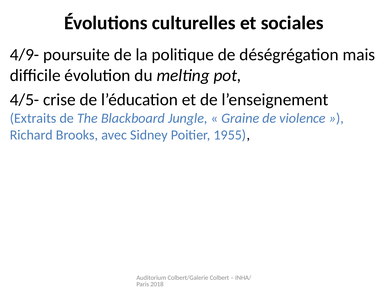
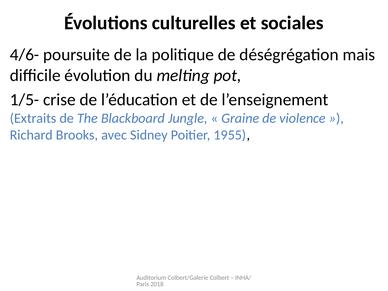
4/9-: 4/9- -> 4/6- (25, 55)
4/5-: 4/5- -> 1/5- (25, 100)
